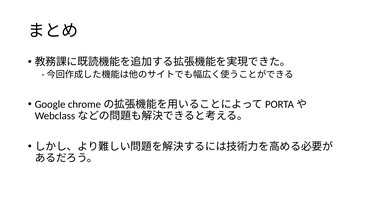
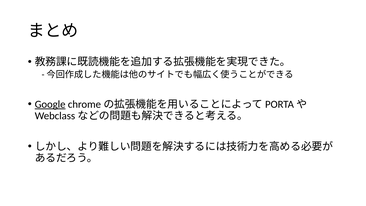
Google underline: none -> present (50, 104)
